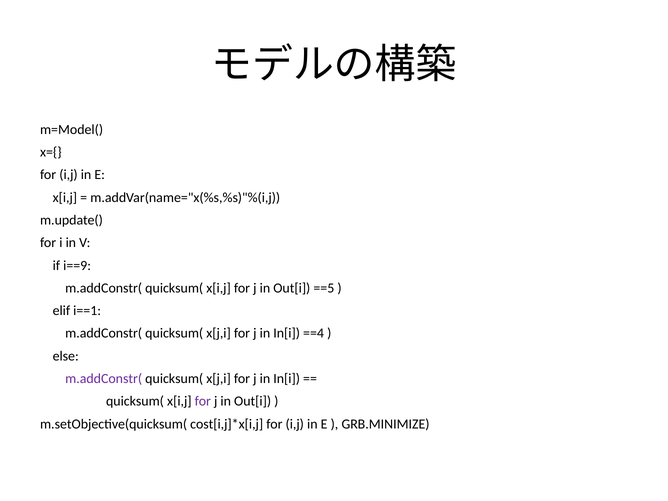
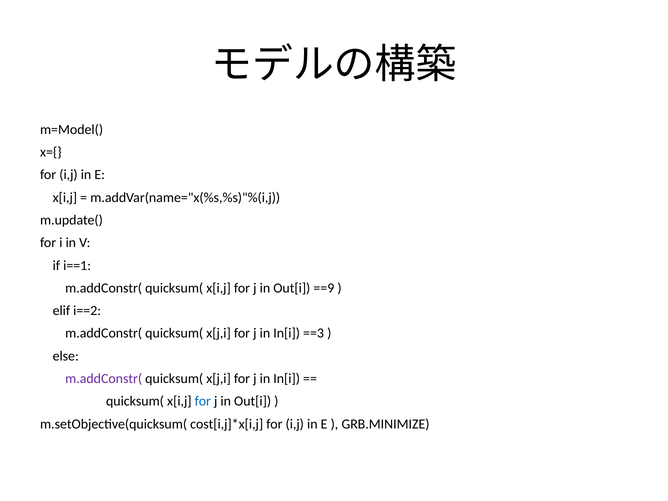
i==9: i==9 -> i==1 (77, 265)
==5: ==5 -> ==9 (324, 288)
i==1: i==1 -> i==2 (87, 311)
==4: ==4 -> ==3 (314, 333)
for colour: purple -> blue (203, 401)
